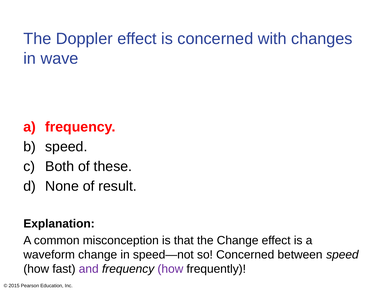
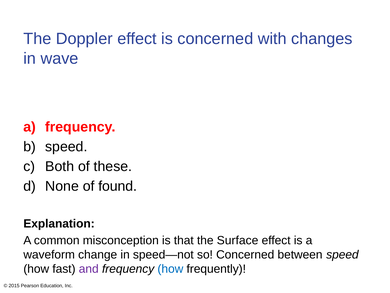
result: result -> found (118, 186)
the Change: Change -> Surface (238, 240)
how colour: purple -> blue (170, 269)
